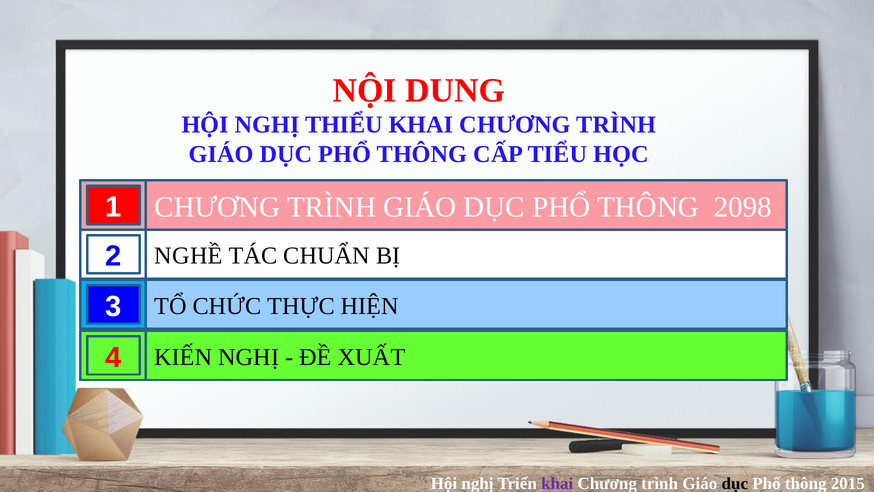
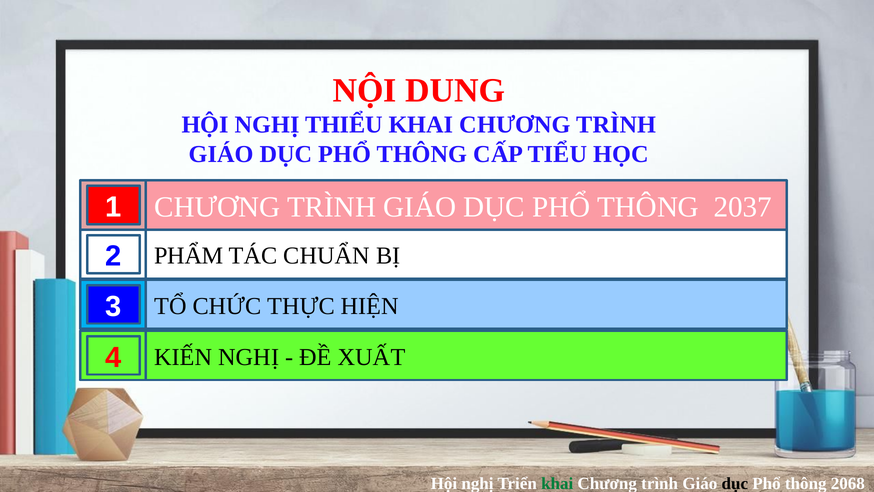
2098: 2098 -> 2037 (743, 207)
NGHỀ: NGHỀ -> PHẨM (189, 256)
khai colour: purple -> green (557, 483)
2015: 2015 -> 2068 (848, 483)
